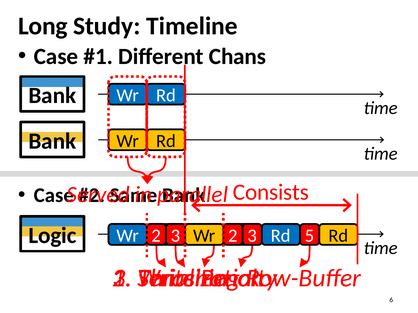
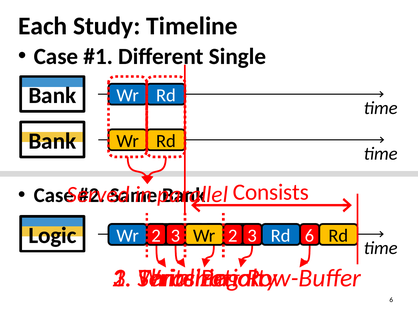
Long: Long -> Each (43, 26)
Chans: Chans -> Single (237, 57)
5: 5 -> 6 (310, 236)
